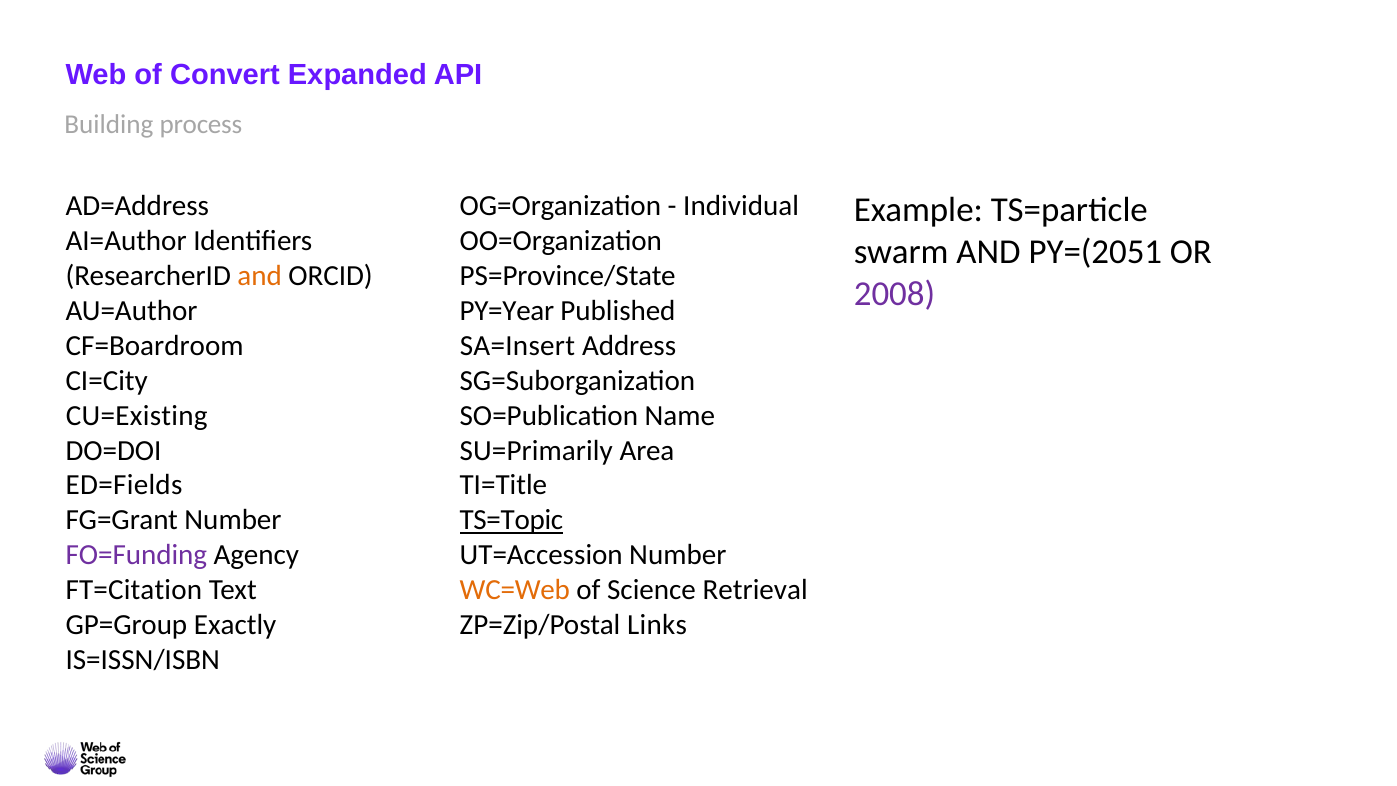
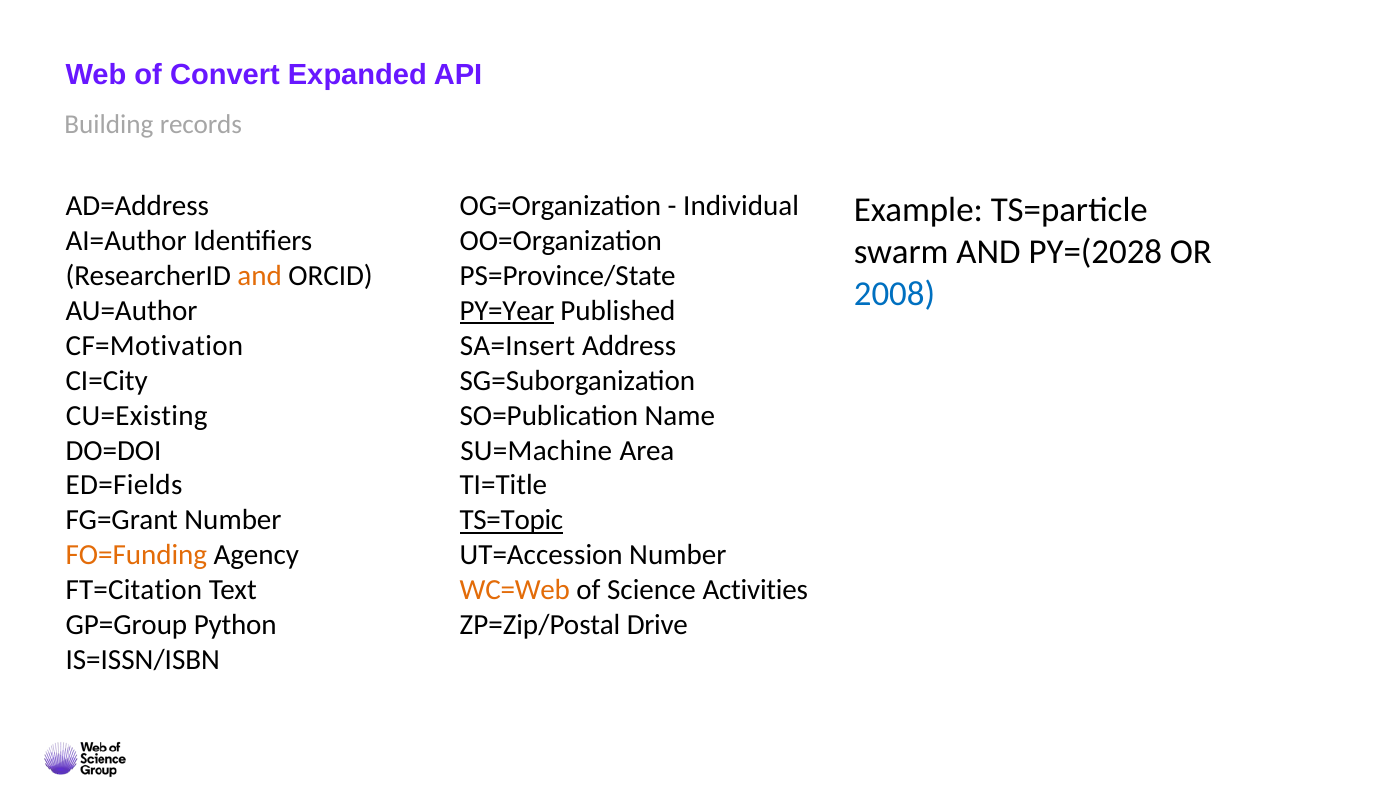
process: process -> records (201, 124)
PY=(2051: PY=(2051 -> PY=(2028 (1095, 252)
2008 colour: purple -> blue (895, 294)
PY=Year underline: none -> present (507, 311)
CF=Boardroom: CF=Boardroom -> CF=Motivation (154, 346)
SU=Primarily: SU=Primarily -> SU=Machine (536, 450)
FO=Funding colour: purple -> orange (136, 555)
Retrieval: Retrieval -> Activities (755, 590)
Exactly: Exactly -> Python (235, 625)
Links: Links -> Drive (657, 625)
